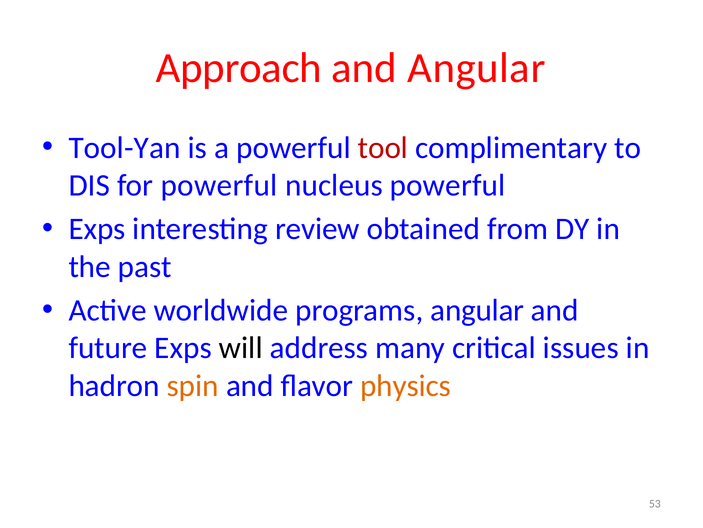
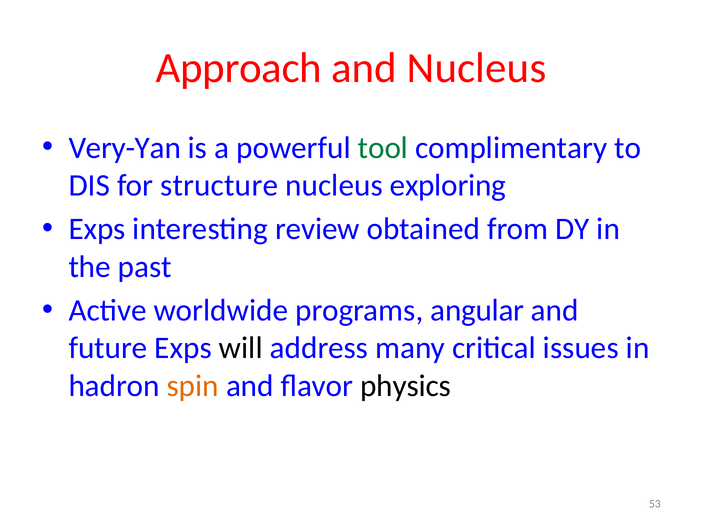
and Angular: Angular -> Nucleus (477, 68)
Tool-Yan: Tool-Yan -> Very-Yan (125, 148)
tool colour: red -> green (383, 148)
for powerful: powerful -> structure (219, 185)
nucleus powerful: powerful -> exploring (448, 185)
physics colour: orange -> black (406, 385)
